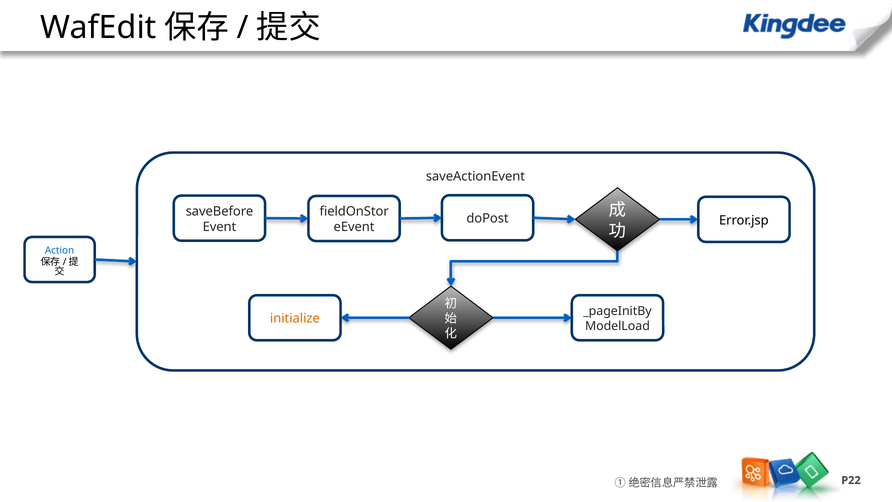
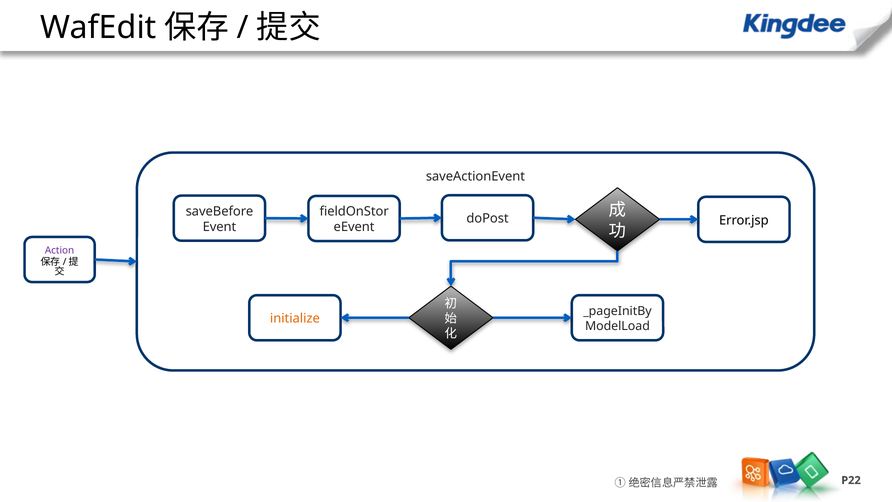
Action colour: blue -> purple (60, 250)
